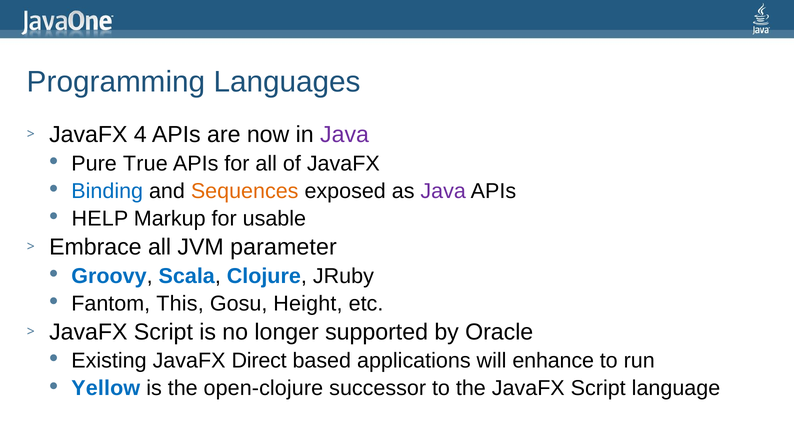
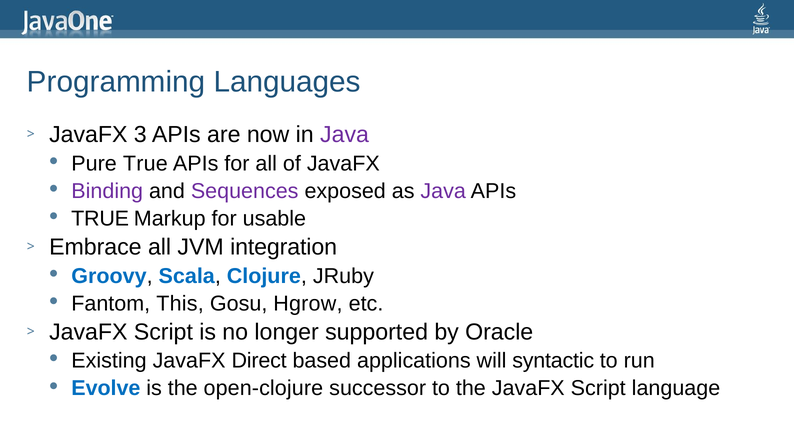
4: 4 -> 3 (140, 135)
Binding colour: blue -> purple (107, 191)
Sequences colour: orange -> purple (245, 191)
HELP: HELP -> TRUE (100, 219)
parameter: parameter -> integration (284, 247)
Height: Height -> Hgrow (308, 303)
enhance: enhance -> syntactic (553, 361)
Yellow: Yellow -> Evolve (106, 388)
